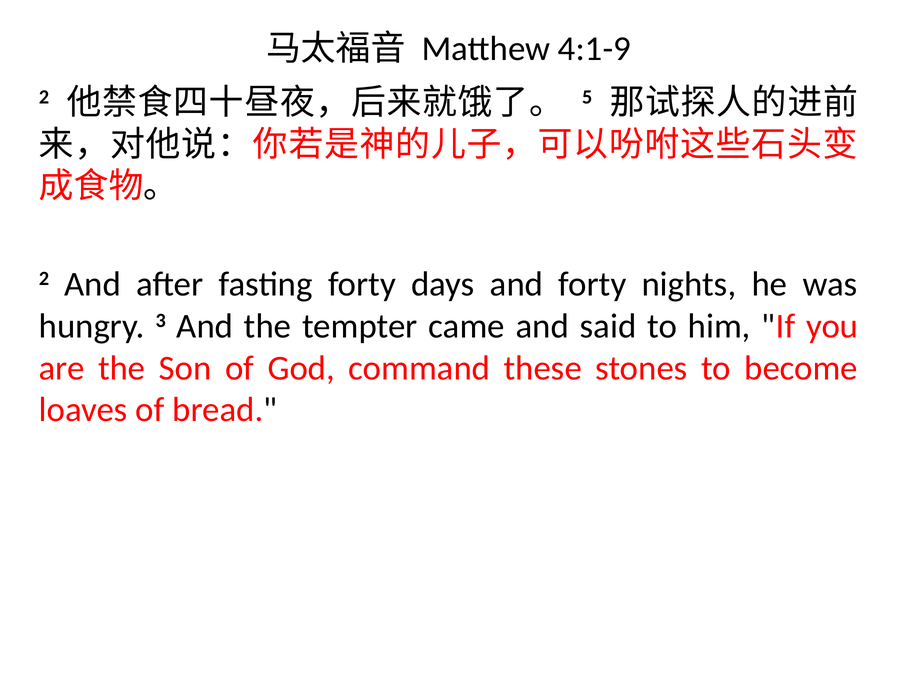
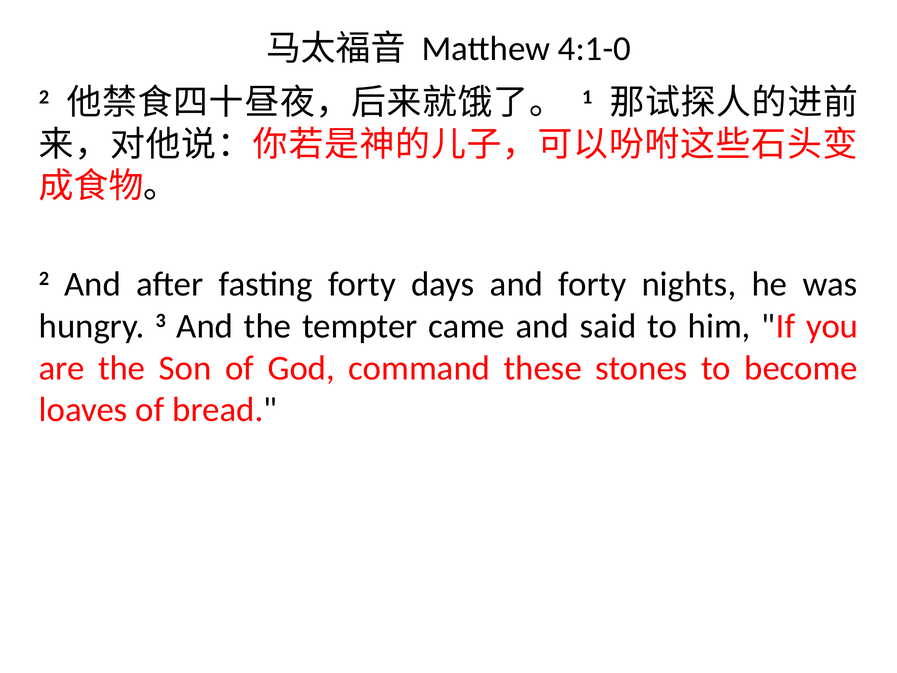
4:1-9: 4:1-9 -> 4:1-0 (594, 49)
5: 5 -> 1 (587, 97)
